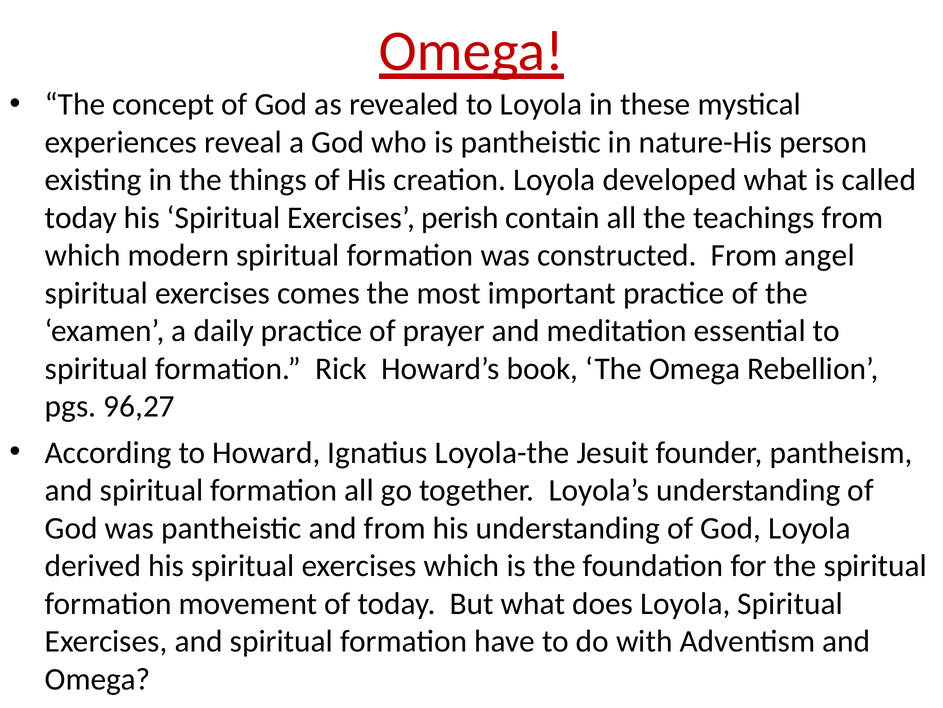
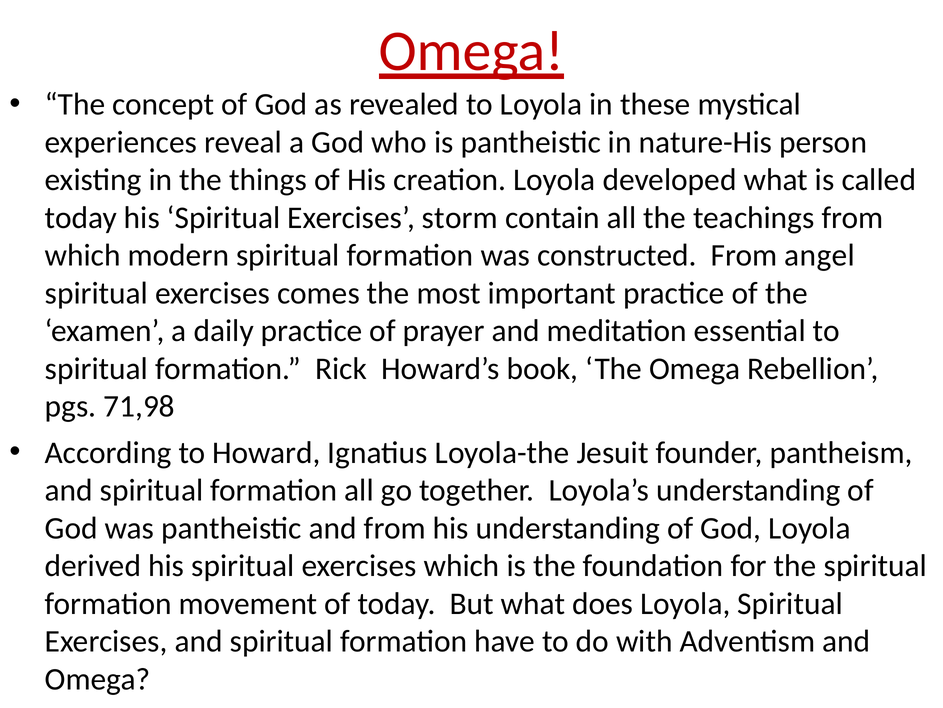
perish: perish -> storm (460, 218)
96,27: 96,27 -> 71,98 (139, 406)
